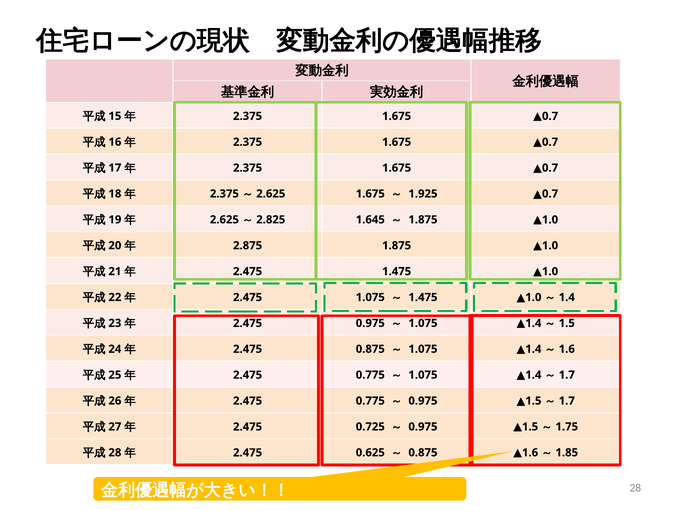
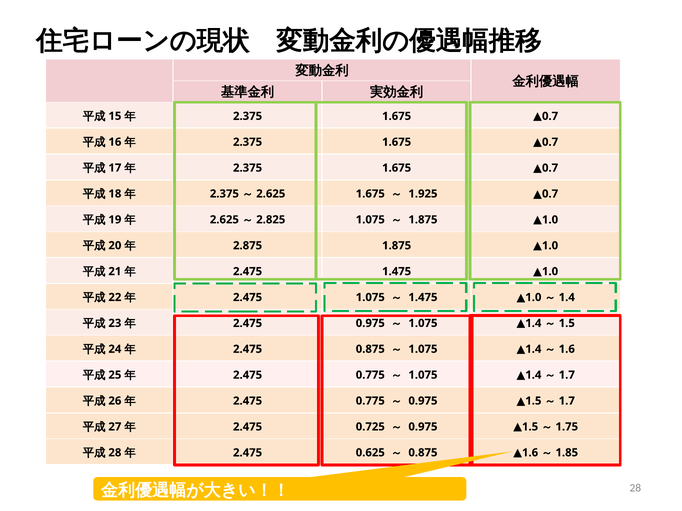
1.645: 1.645 -> 1.075 (370, 220)
